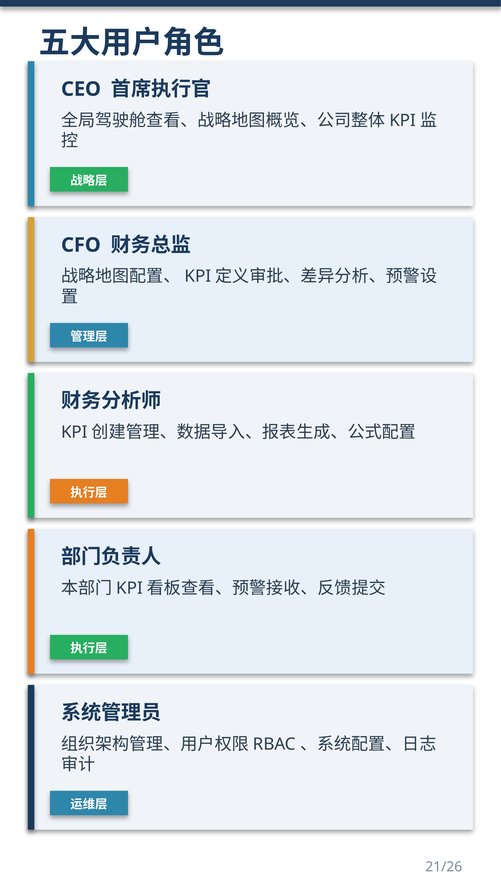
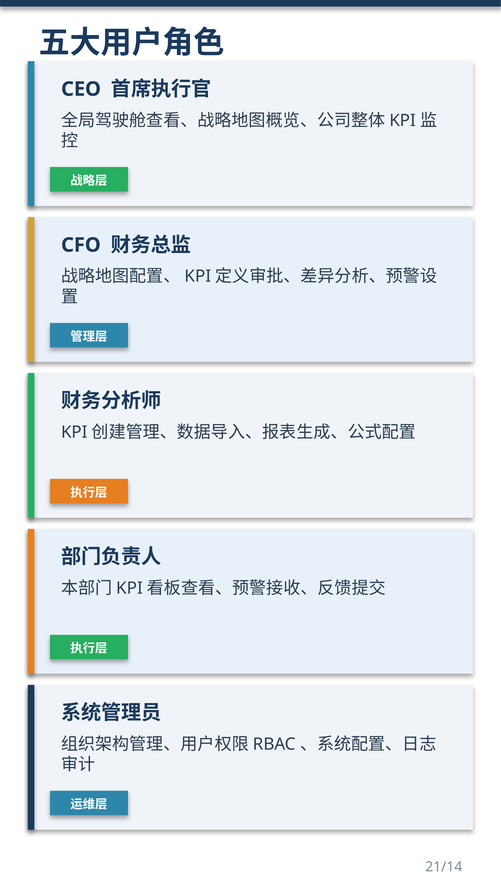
21/26: 21/26 -> 21/14 (444, 866)
